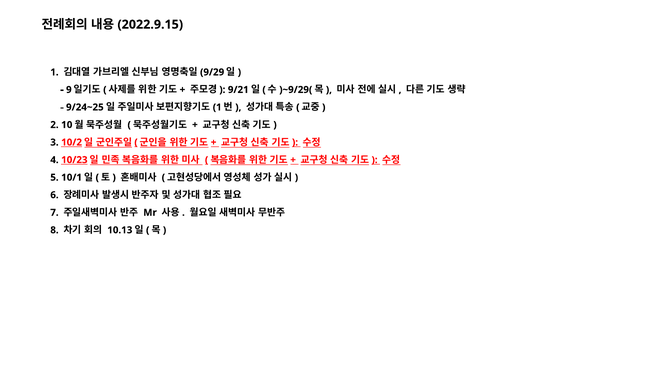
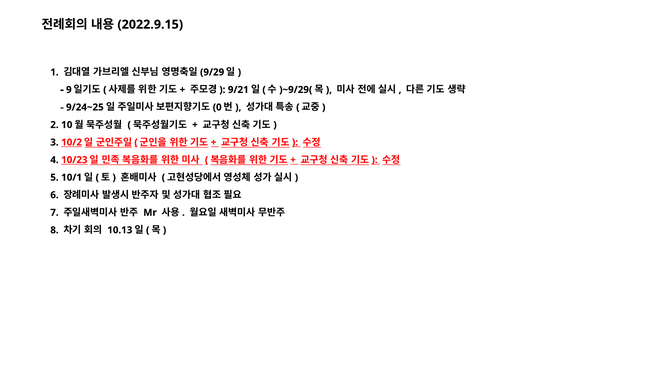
1: 1 -> 0 (217, 107)
